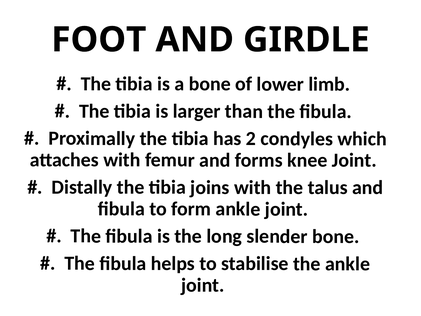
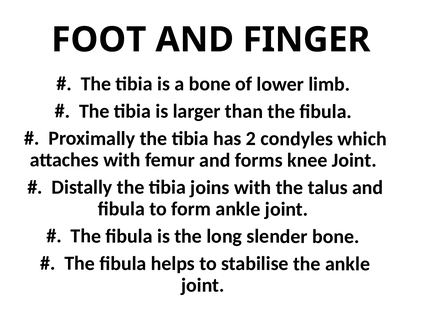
GIRDLE: GIRDLE -> FINGER (307, 40)
